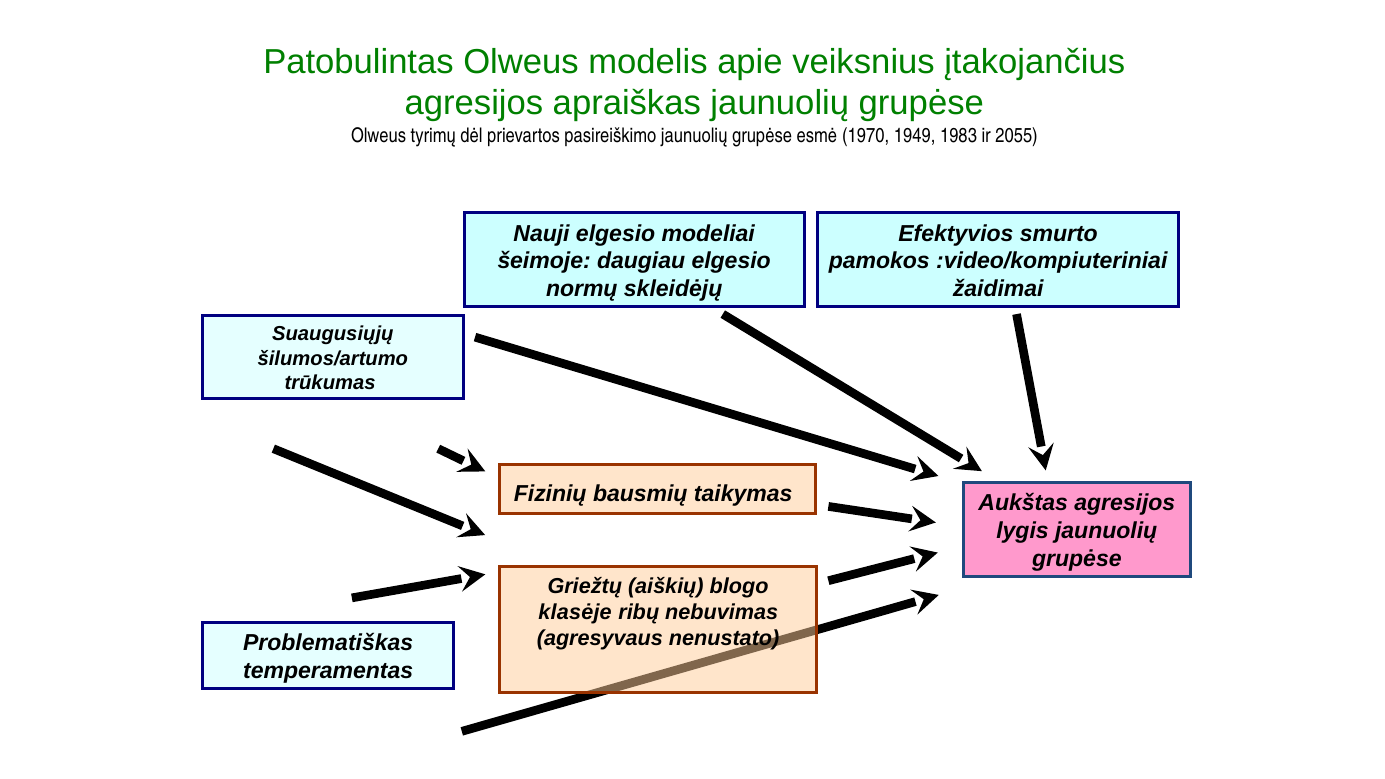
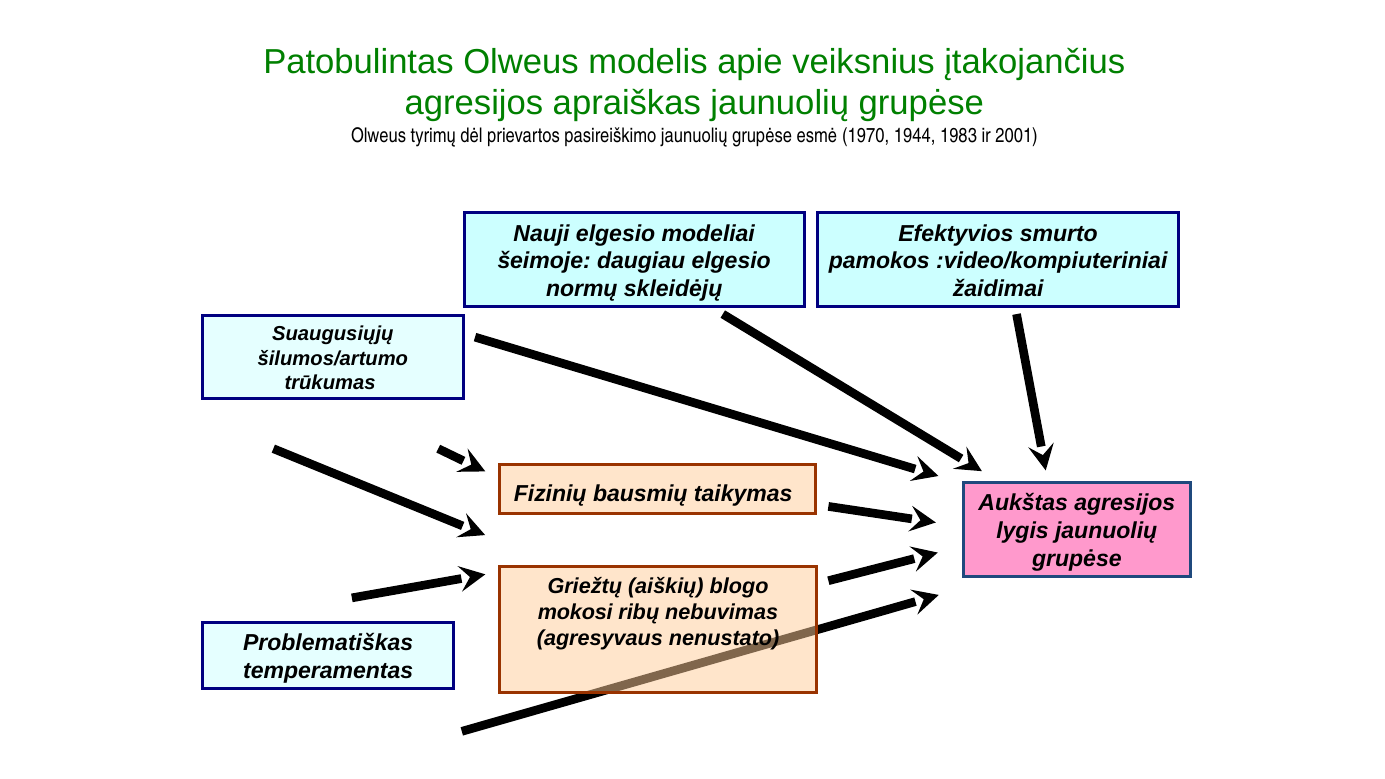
1949: 1949 -> 1944 (915, 135)
2055: 2055 -> 2001 (1017, 135)
klasėje: klasėje -> mokosi (575, 613)
